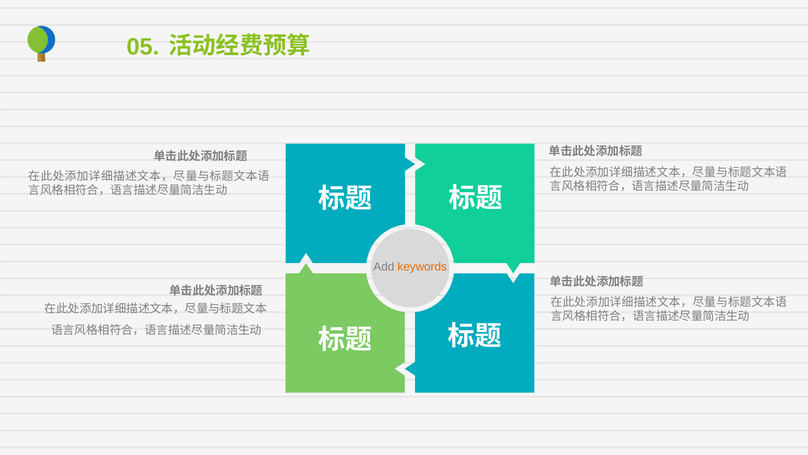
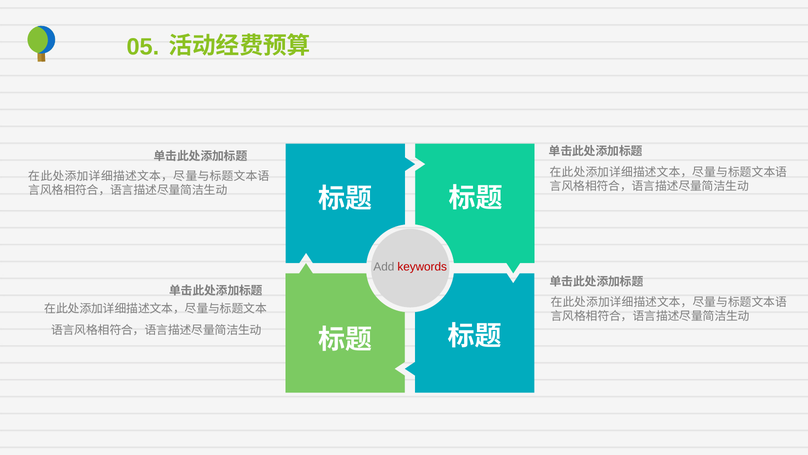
keywords colour: orange -> red (422, 267)
